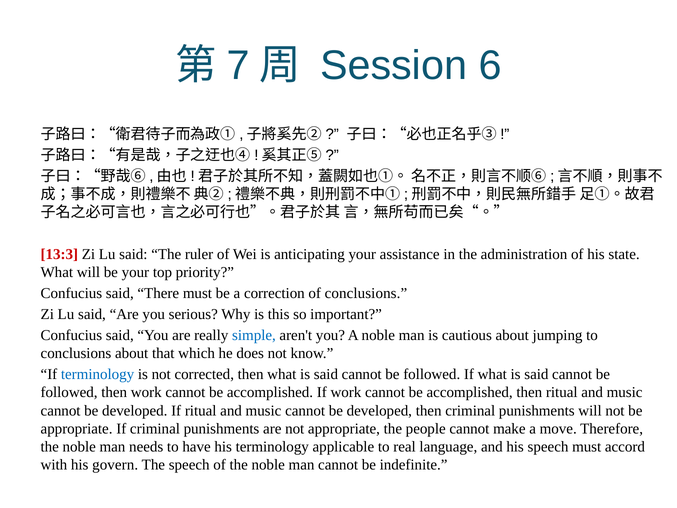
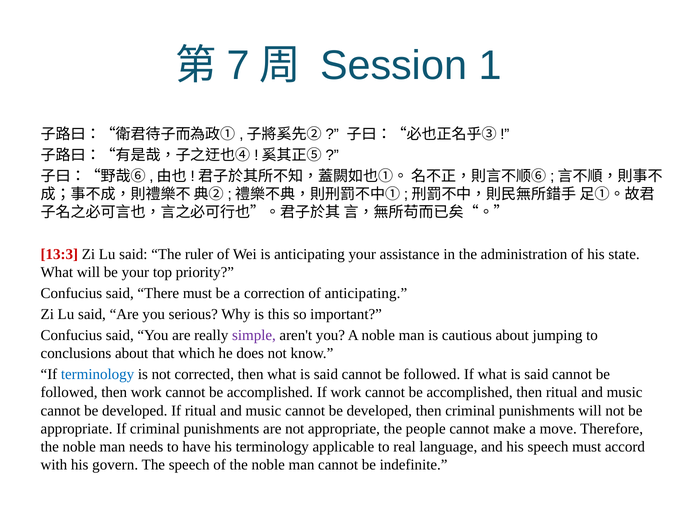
6: 6 -> 1 (490, 66)
of conclusions: conclusions -> anticipating (366, 293)
simple colour: blue -> purple (254, 335)
